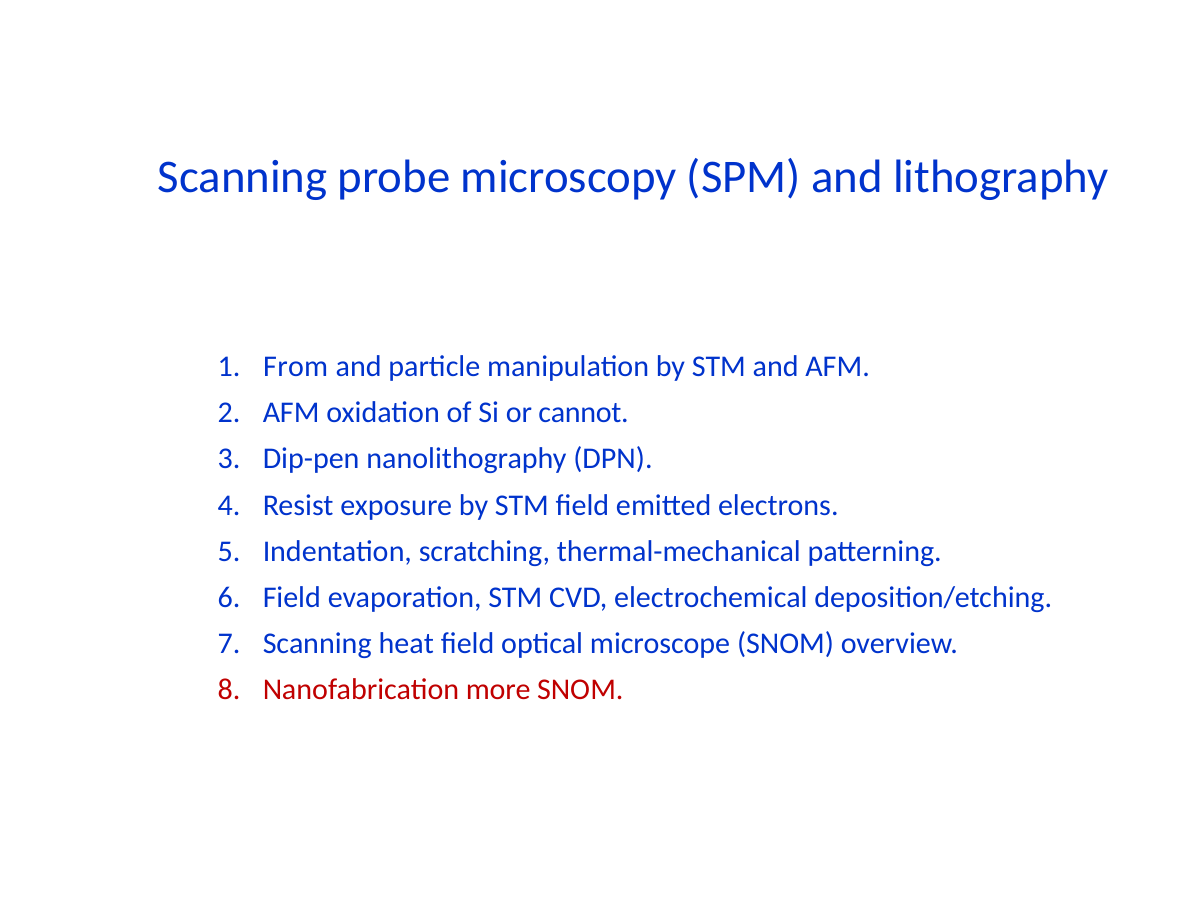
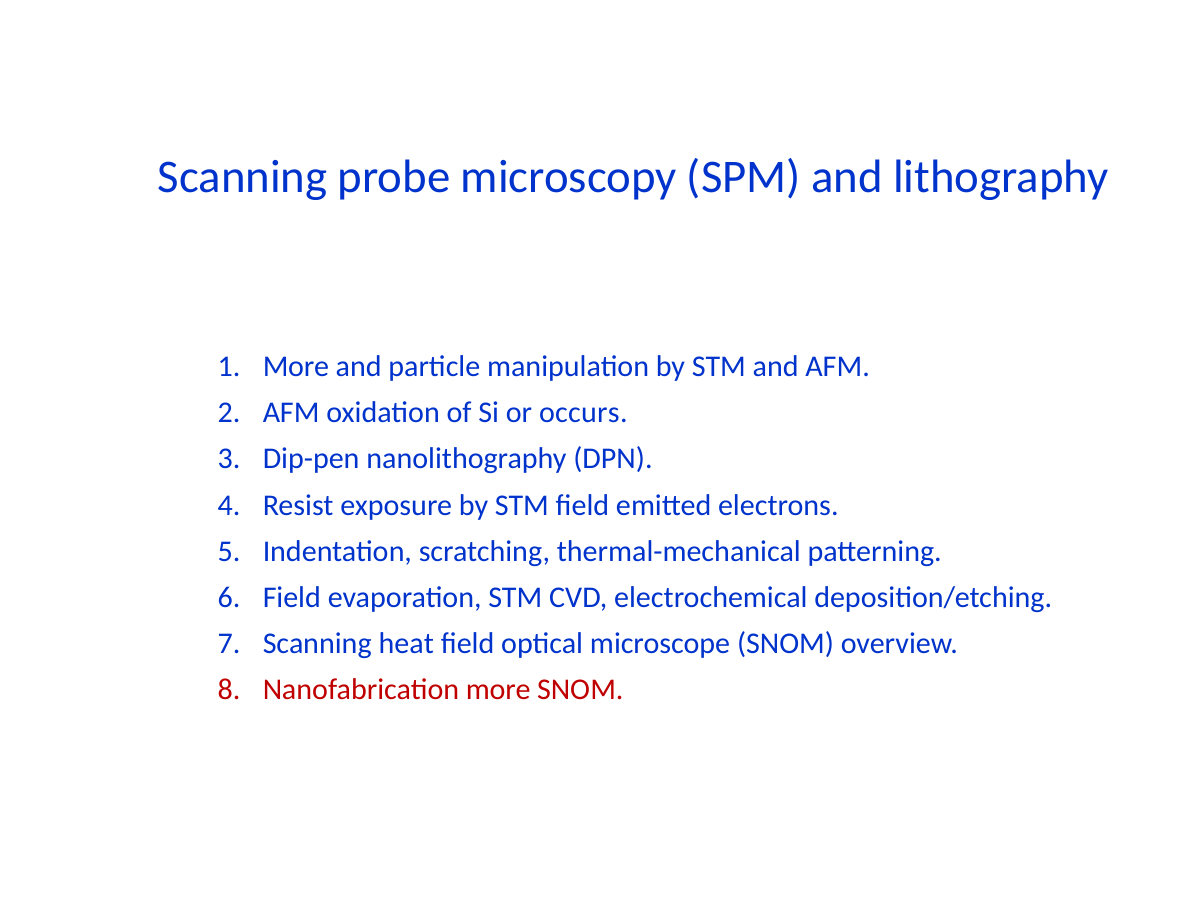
From: From -> More (296, 367)
cannot: cannot -> occurs (583, 413)
